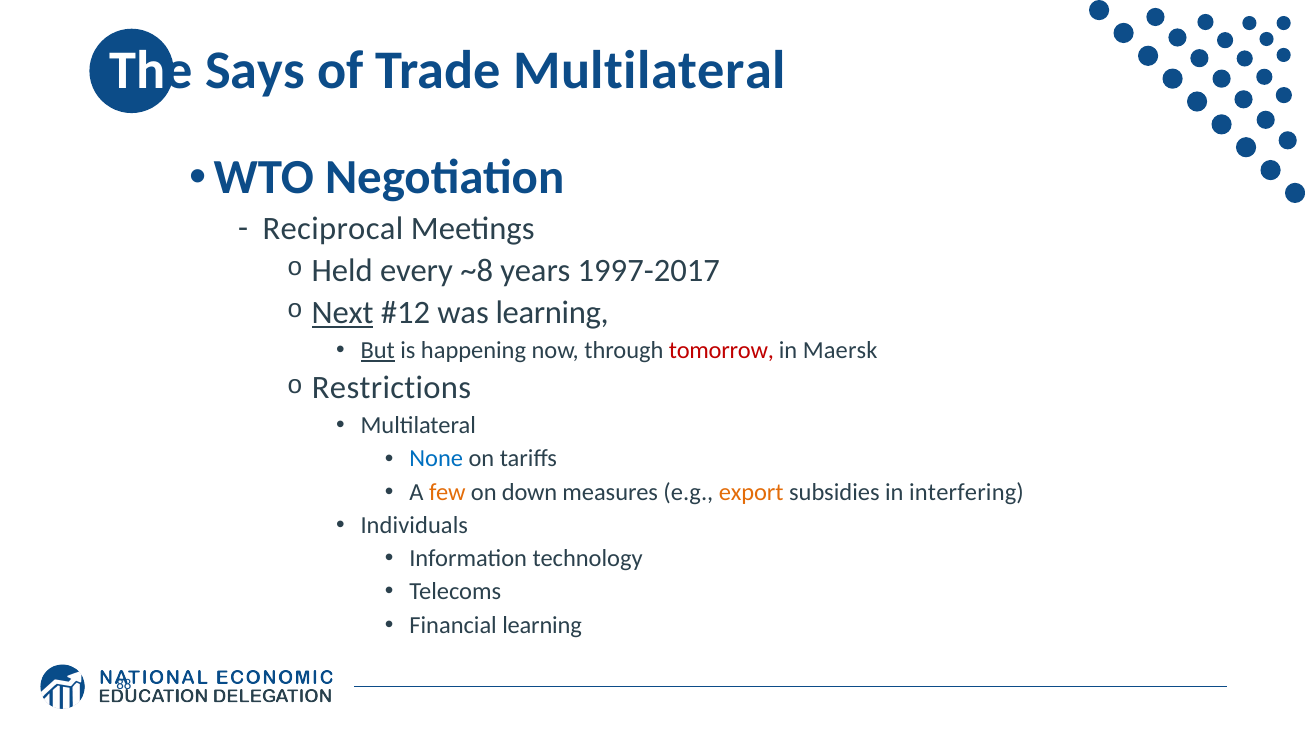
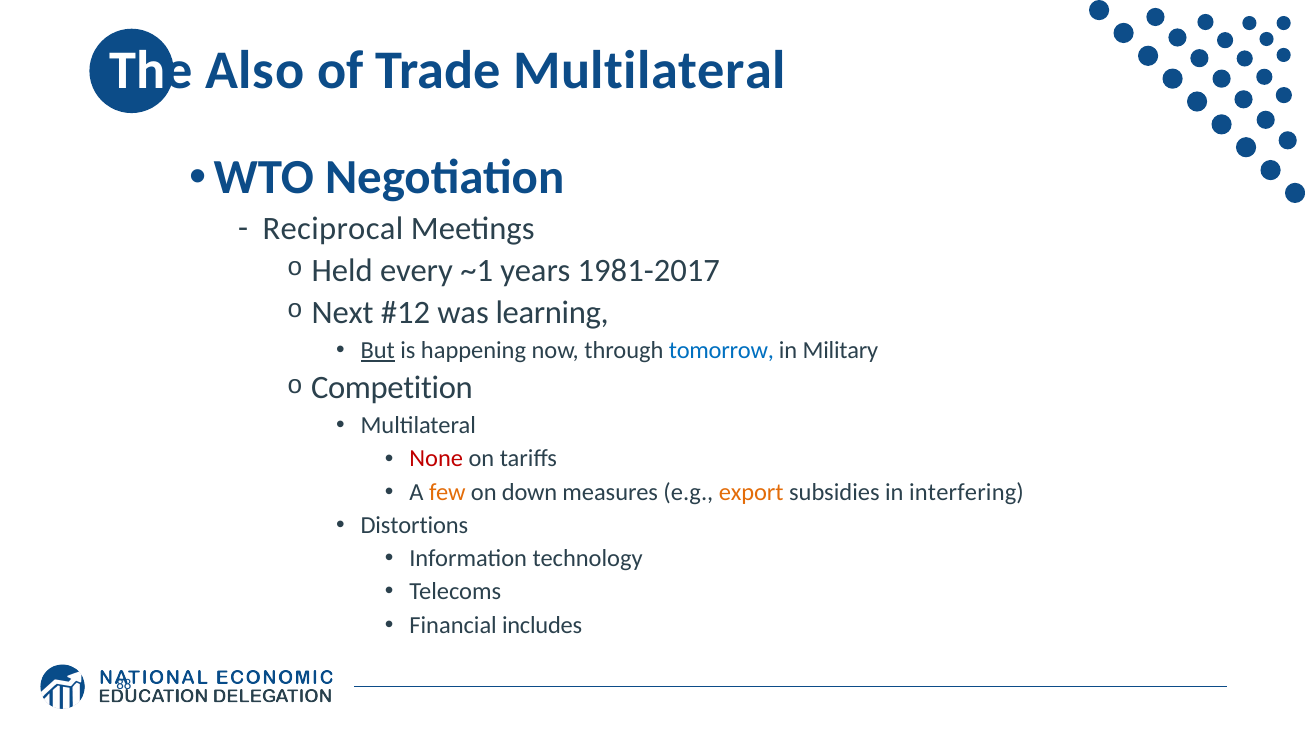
Says: Says -> Also (255, 70)
~8: ~8 -> ~1 (477, 271)
1997-2017: 1997-2017 -> 1981-2017 (649, 271)
Next underline: present -> none (343, 313)
tomorrow colour: red -> blue (721, 350)
Maersk: Maersk -> Military (840, 350)
Restrictions: Restrictions -> Competition (392, 388)
None colour: blue -> red (436, 459)
Individuals: Individuals -> Distortions (414, 525)
Financial learning: learning -> includes (542, 625)
